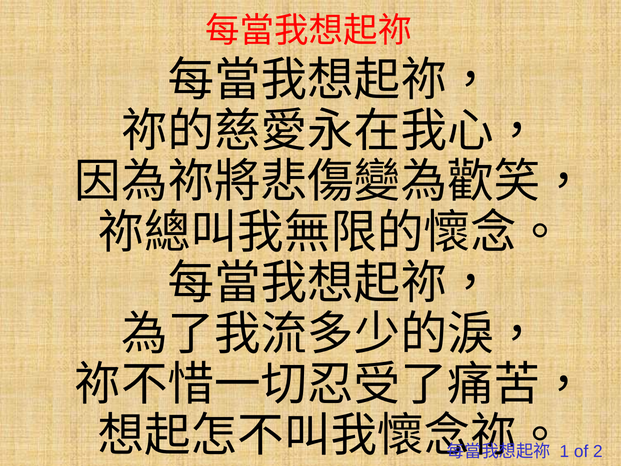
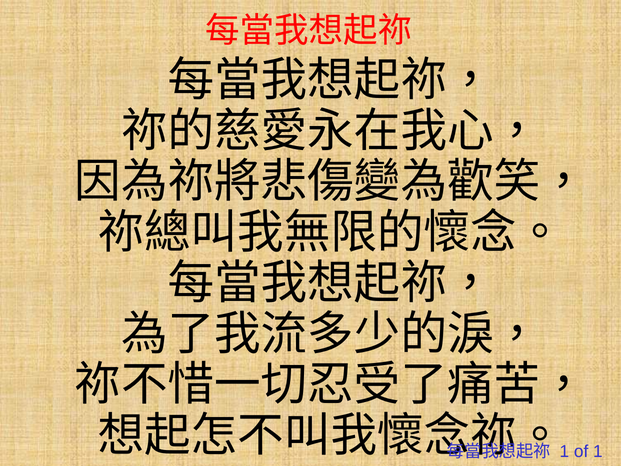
of 2: 2 -> 1 (598, 451)
